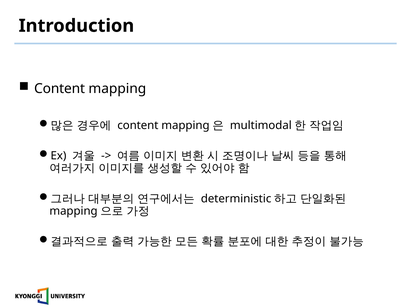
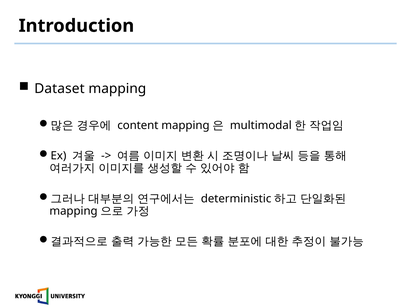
Content: Content -> Dataset (59, 89)
